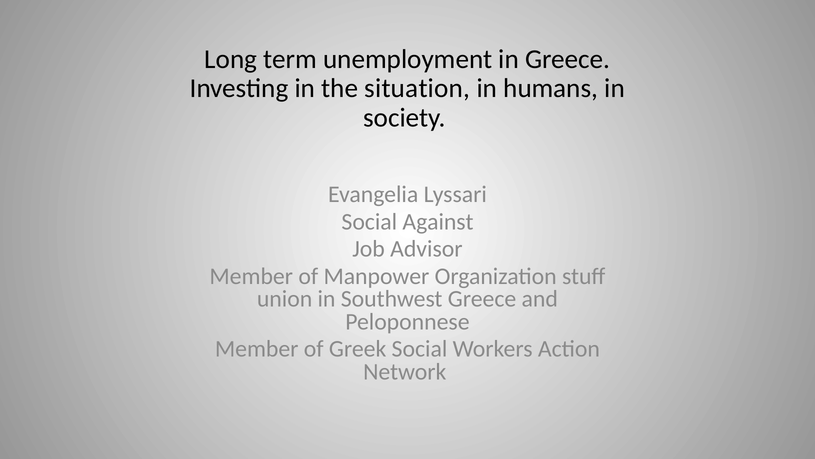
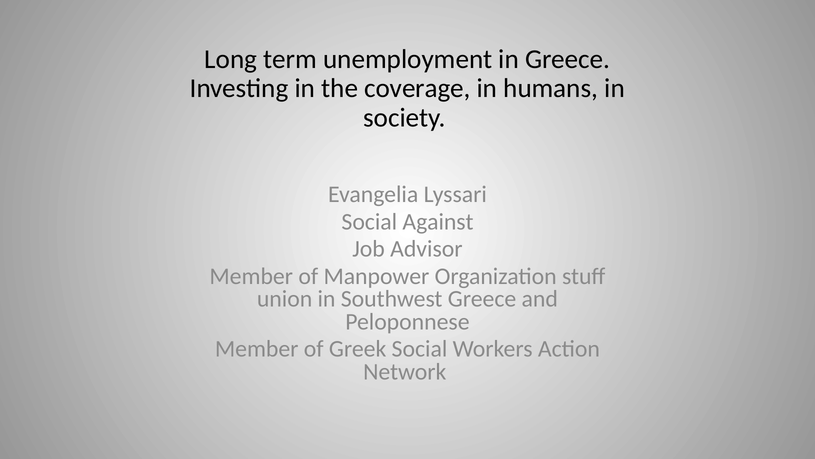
situation: situation -> coverage (417, 88)
